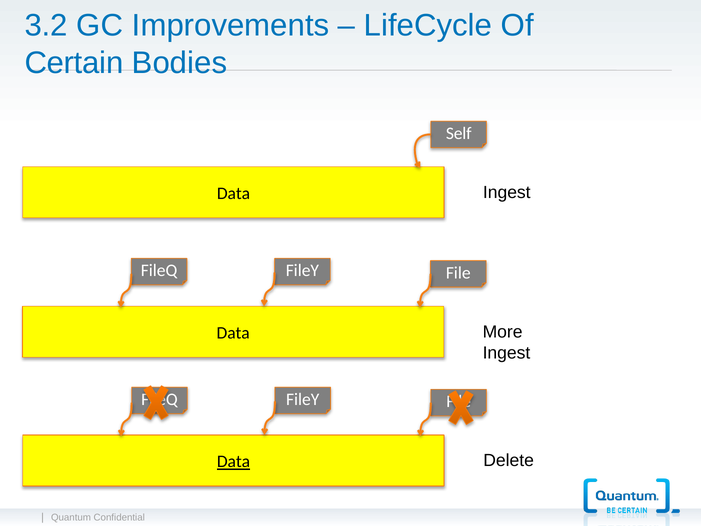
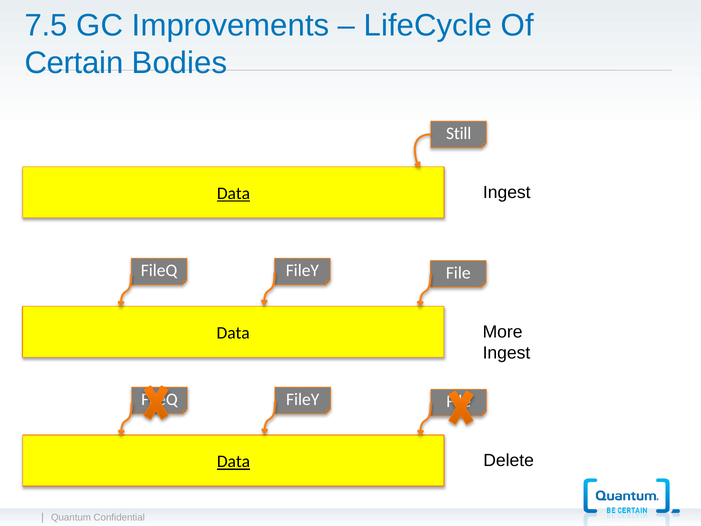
3.2: 3.2 -> 7.5 (46, 26)
Self: Self -> Still (459, 133)
Data underline: none -> present (233, 193)
